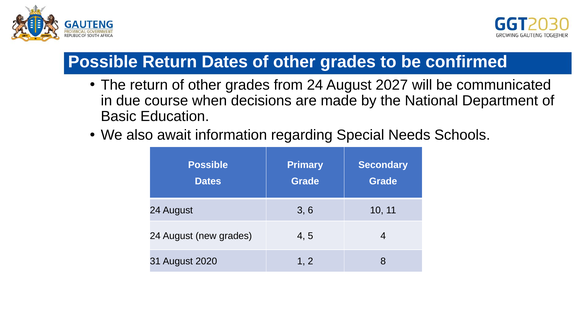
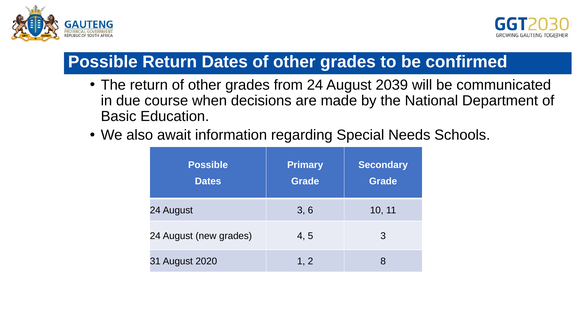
2027: 2027 -> 2039 (392, 85)
5 4: 4 -> 3 (383, 235)
